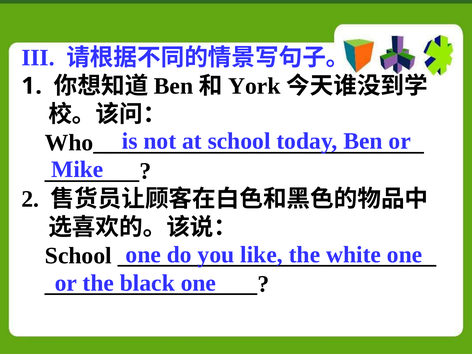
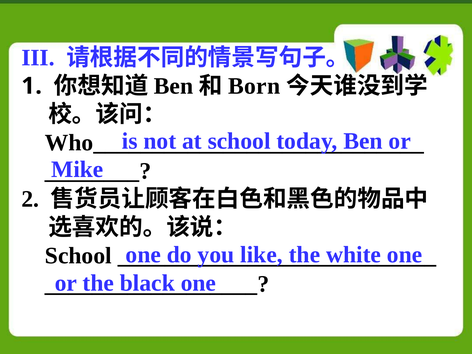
York: York -> Born (254, 86)
